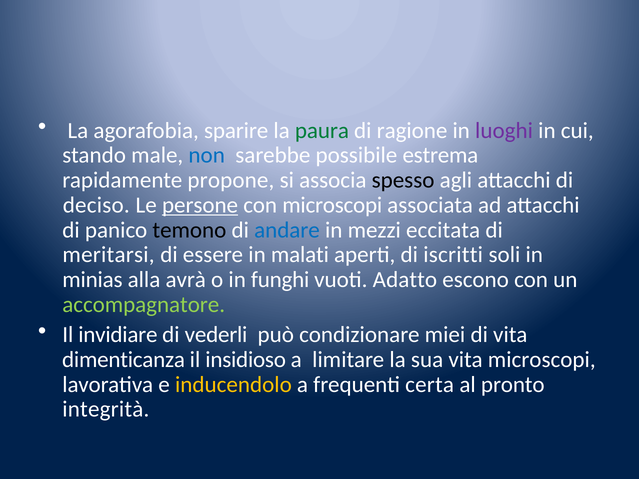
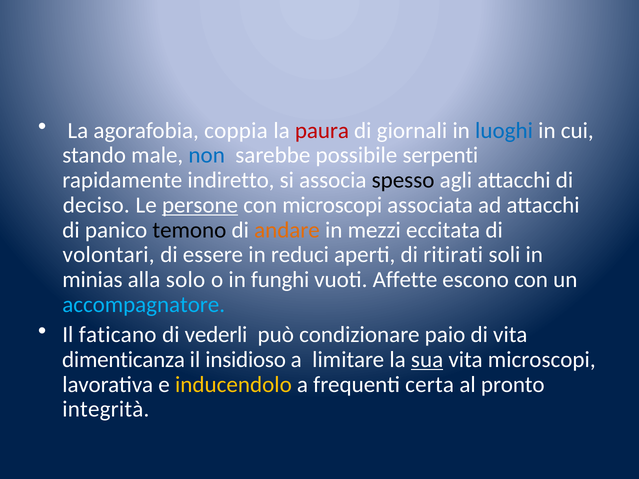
sparire: sparire -> coppia (236, 130)
paura colour: green -> red (322, 130)
ragione: ragione -> giornali (412, 130)
luoghi colour: purple -> blue (504, 130)
estrema: estrema -> serpenti (440, 155)
propone: propone -> indiretto (231, 180)
andare colour: blue -> orange (287, 230)
meritarsi: meritarsi -> volontari (109, 255)
malati: malati -> reduci (300, 255)
iscritti: iscritti -> ritirati (453, 255)
avrà: avrà -> solo (186, 280)
Adatto: Adatto -> Affette (405, 280)
accompagnatore colour: light green -> light blue (144, 305)
invidiare: invidiare -> faticano (118, 335)
miei: miei -> paio (445, 335)
sua underline: none -> present (427, 360)
